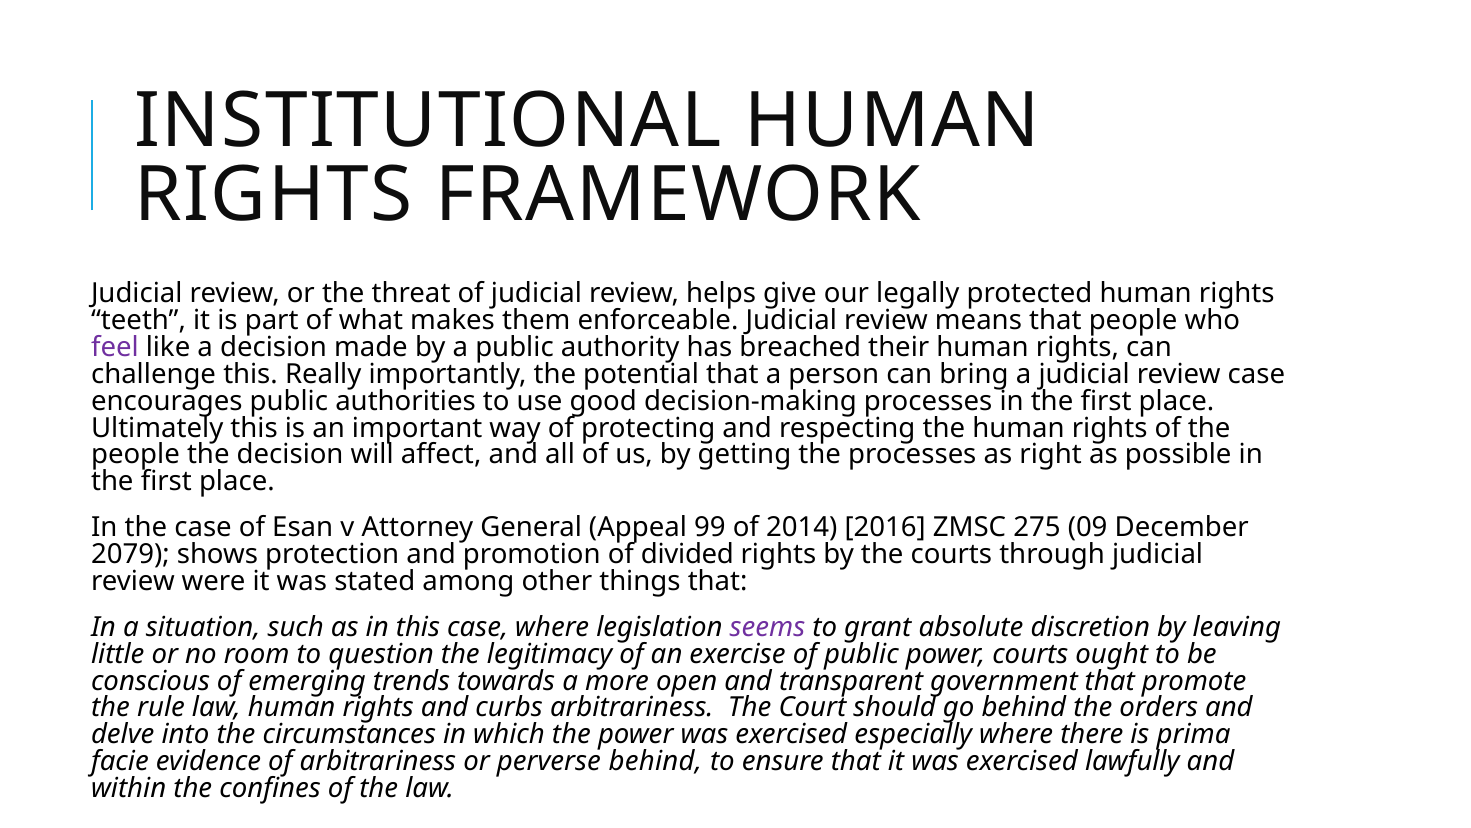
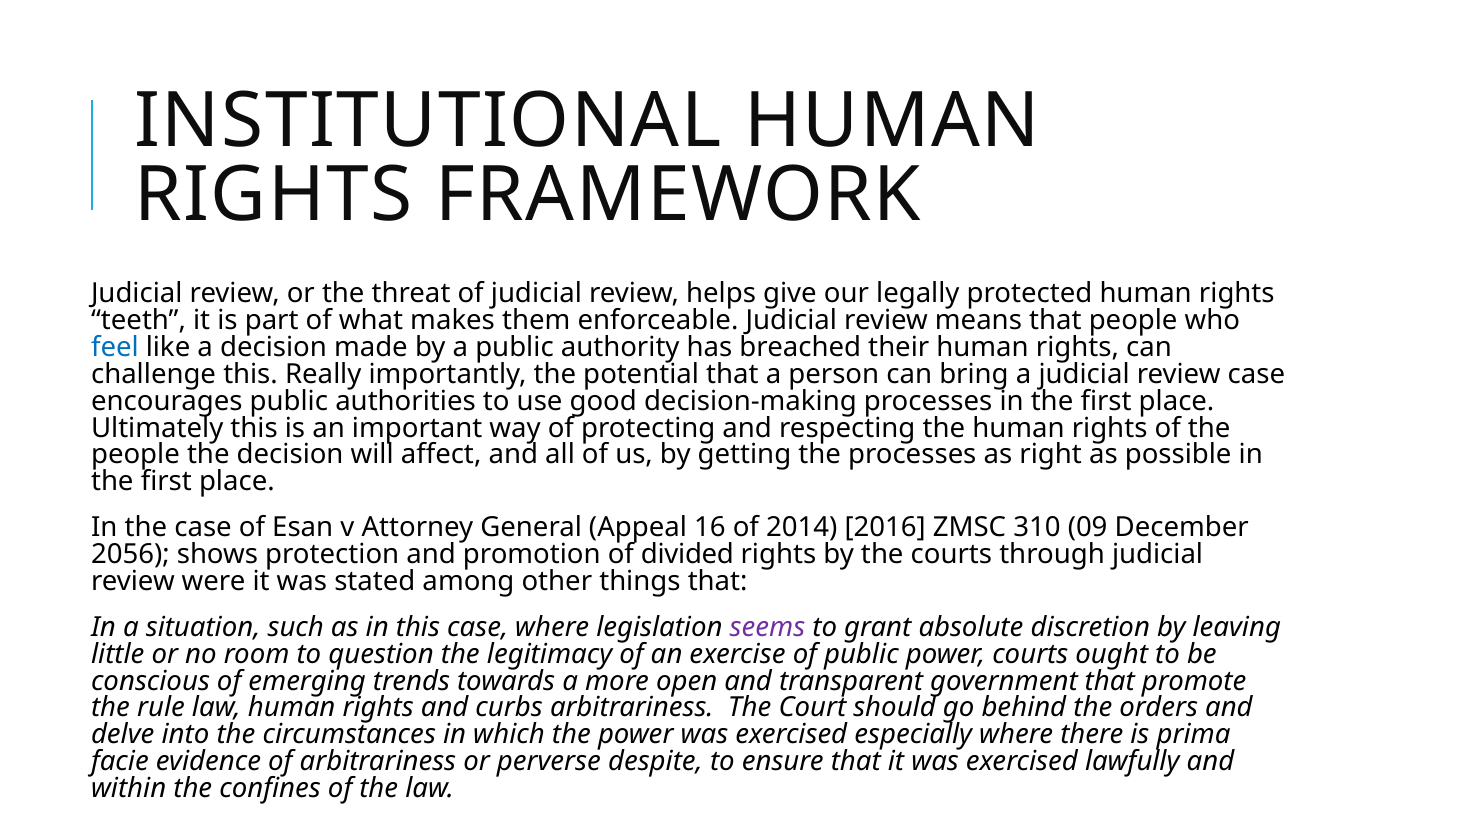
feel colour: purple -> blue (115, 347)
99: 99 -> 16 (710, 527)
275: 275 -> 310 (1037, 527)
2079: 2079 -> 2056 (130, 554)
perverse behind: behind -> despite (655, 761)
